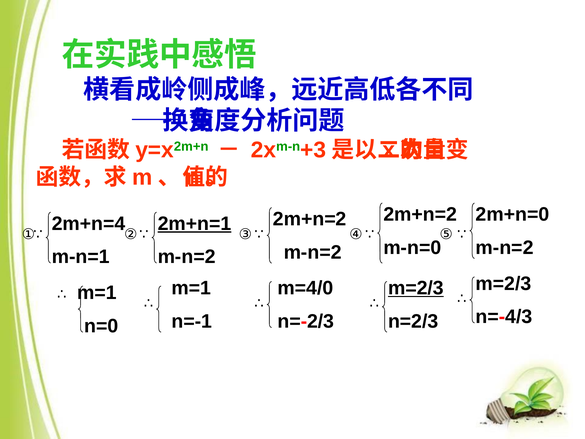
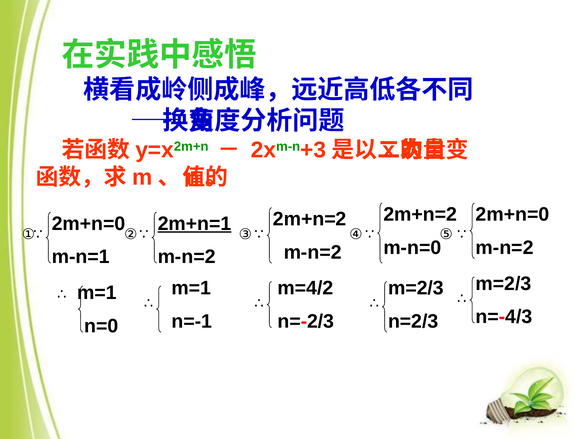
2m+n=4: 2m+n=4 -> 2m+n=0 (89, 224)
m=4/0: m=4/0 -> m=4/2 (305, 288)
m=2/3 underline: present -> none (416, 288)
